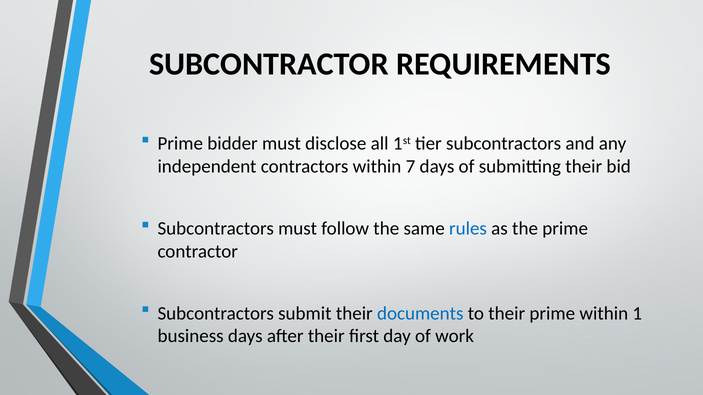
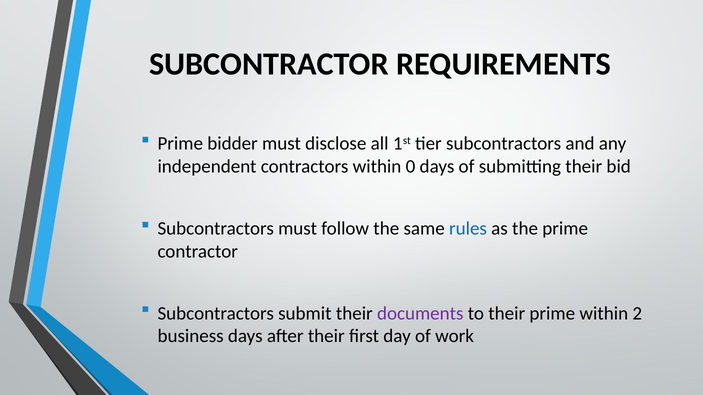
7: 7 -> 0 (410, 167)
documents colour: blue -> purple (420, 314)
1: 1 -> 2 (637, 314)
